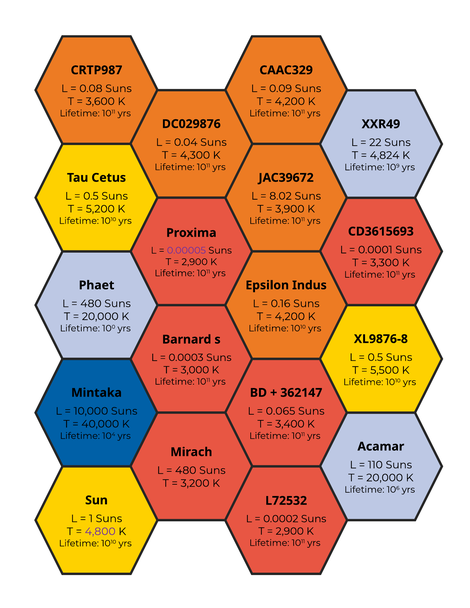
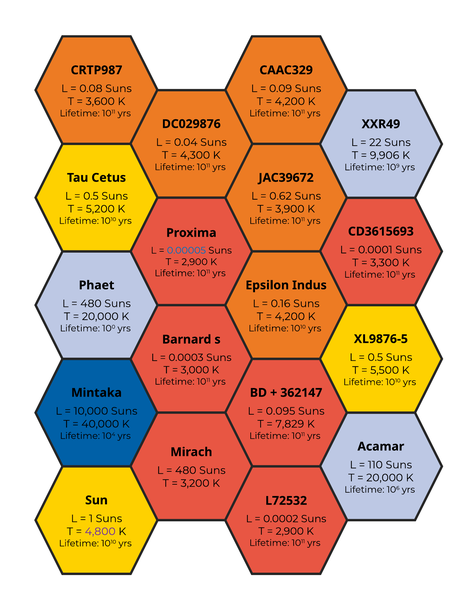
4,824: 4,824 -> 9,906 (385, 155)
8.02: 8.02 -> 0.62 (280, 196)
0.00005 colour: purple -> blue (186, 251)
XL9876-8: XL9876-8 -> XL9876-5 (381, 339)
0.065: 0.065 -> 0.095 (281, 411)
3,400: 3,400 -> 7,829 (290, 424)
